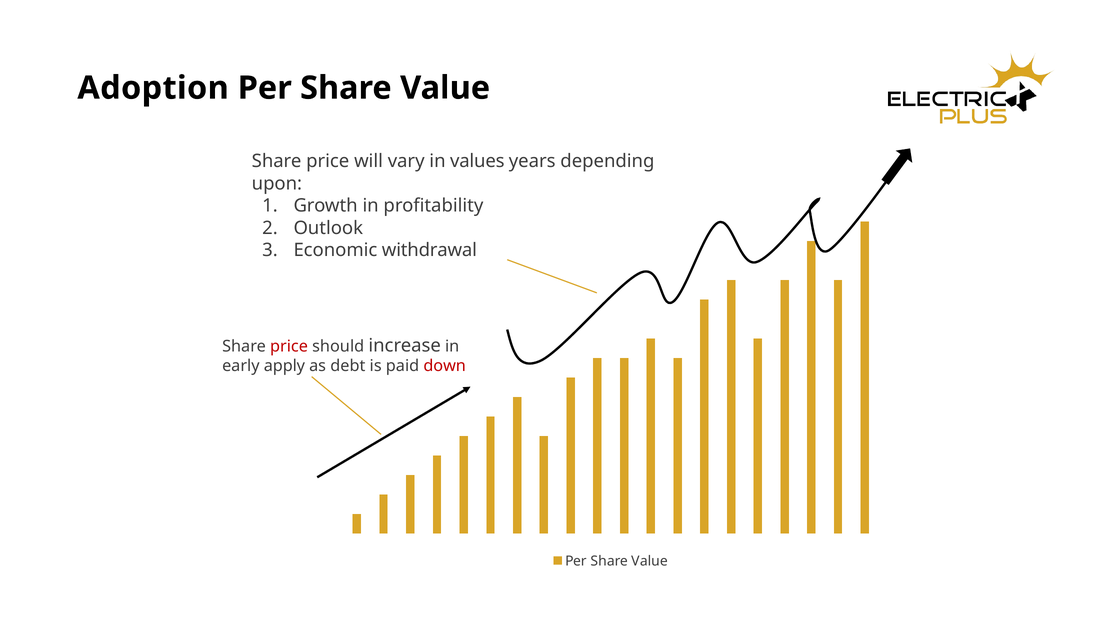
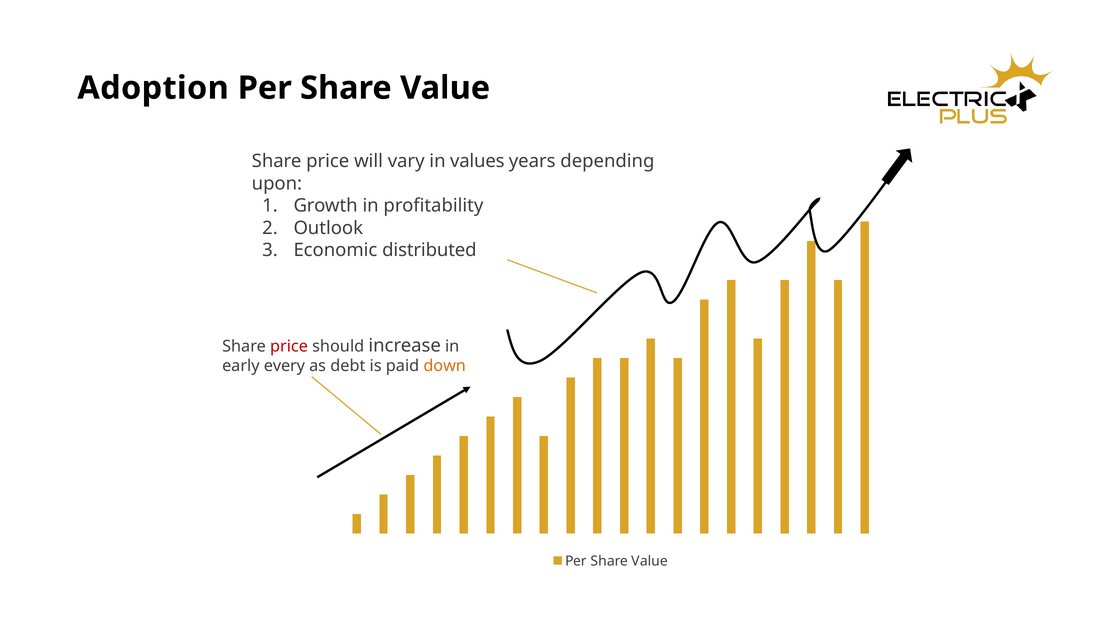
withdrawal: withdrawal -> distributed (429, 251)
apply: apply -> every (284, 366)
down colour: red -> orange (445, 366)
